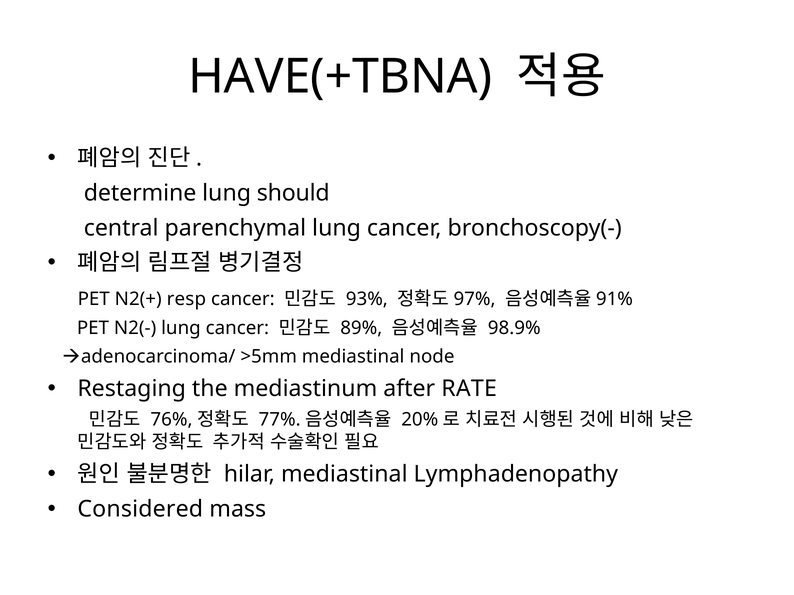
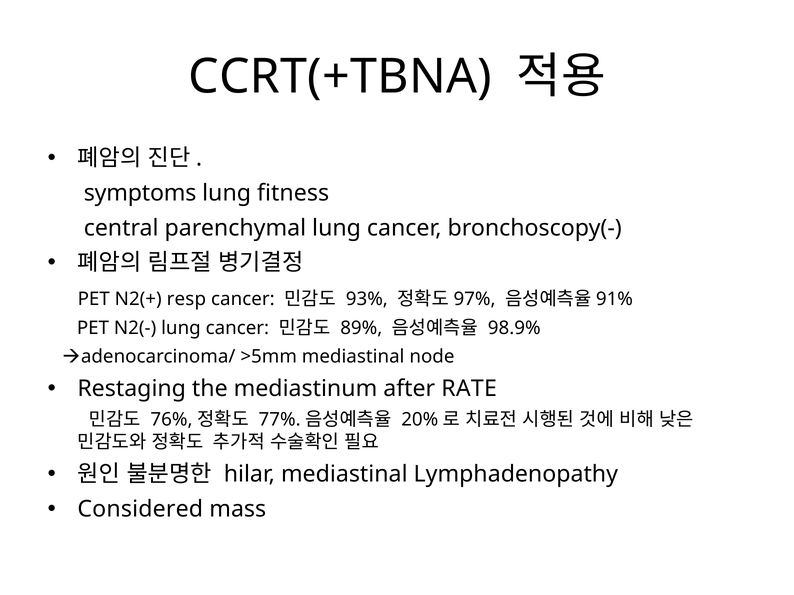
HAVE(+TBNA: HAVE(+TBNA -> CCRT(+TBNA (340, 77)
determine: determine -> symptoms (140, 193)
should: should -> fitness (293, 193)
